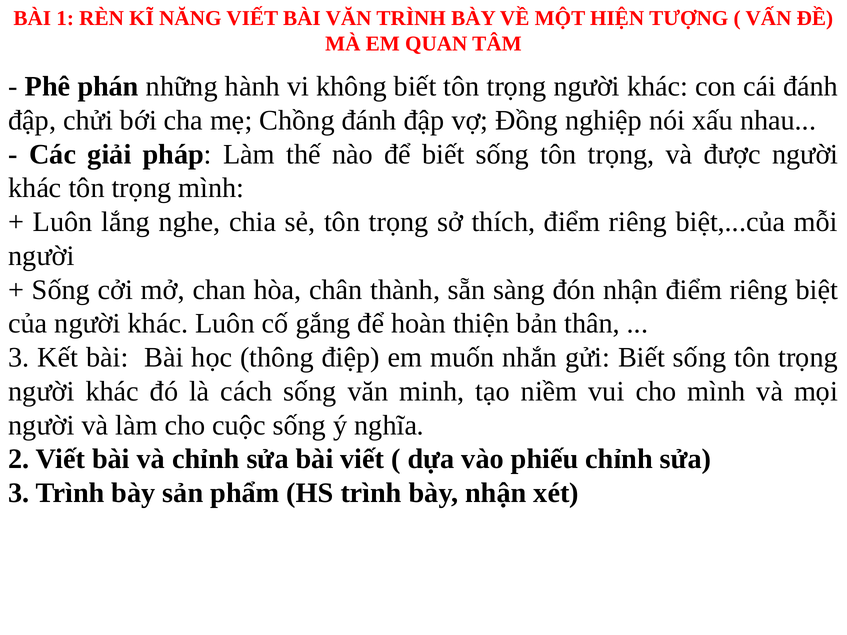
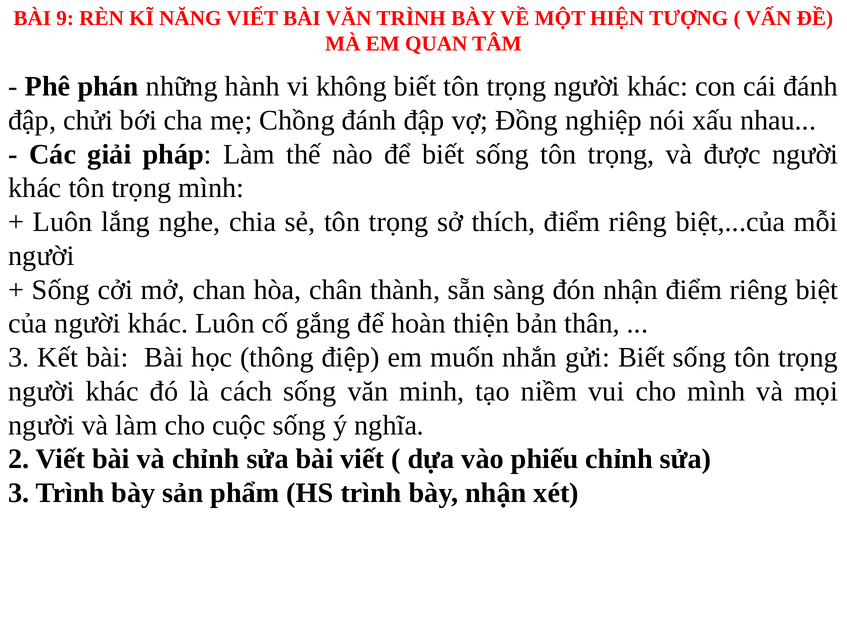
1: 1 -> 9 (65, 18)
